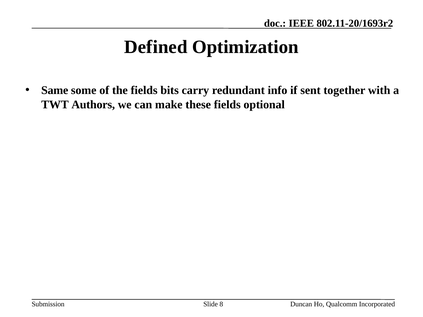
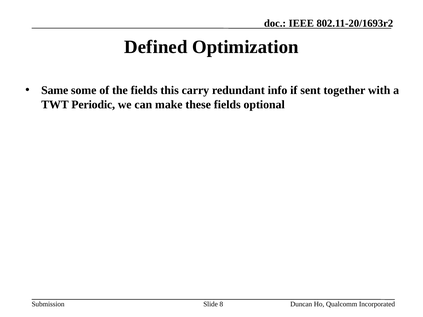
bits: bits -> this (170, 90)
Authors: Authors -> Periodic (93, 105)
